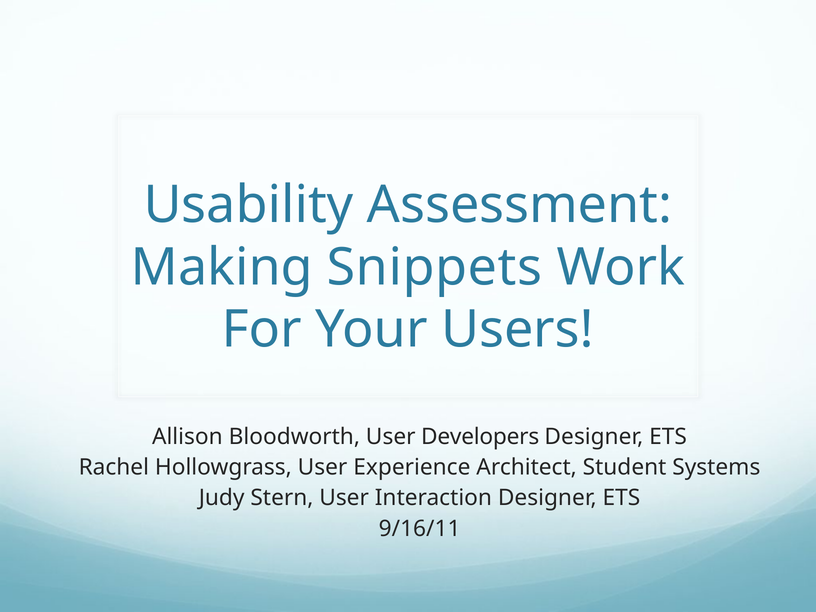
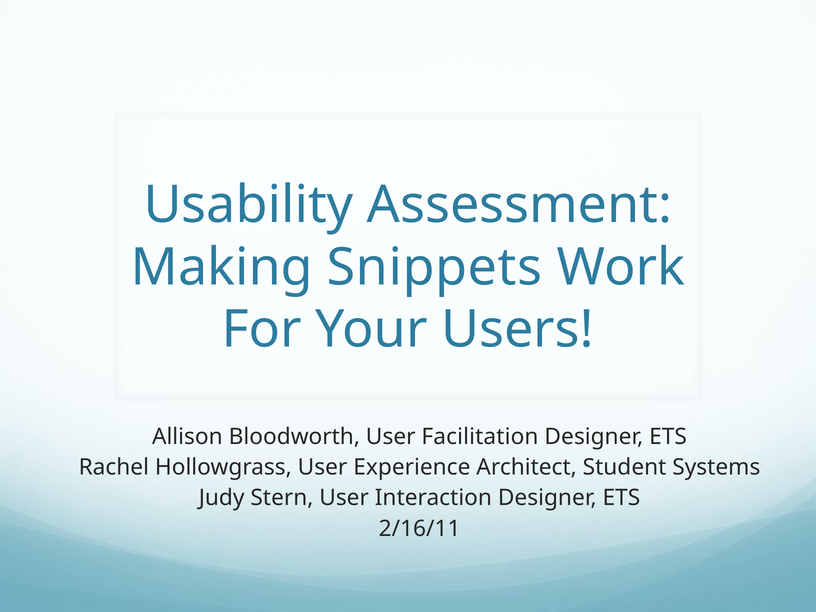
Developers: Developers -> Facilitation (480, 437)
9/16/11: 9/16/11 -> 2/16/11 (420, 529)
